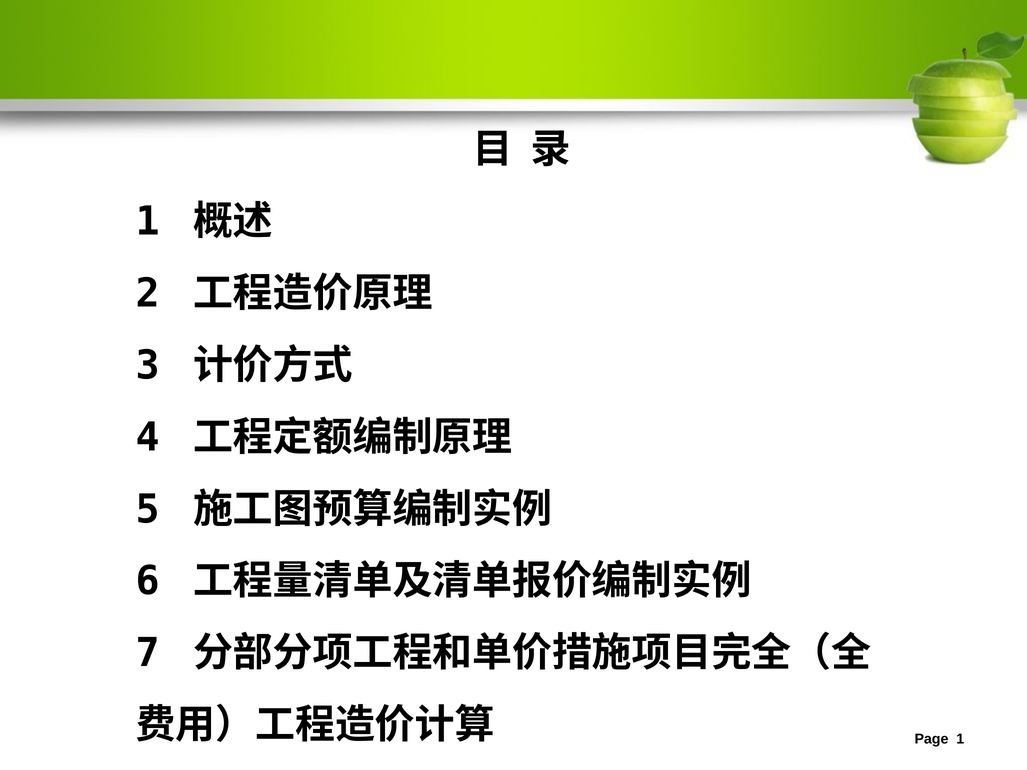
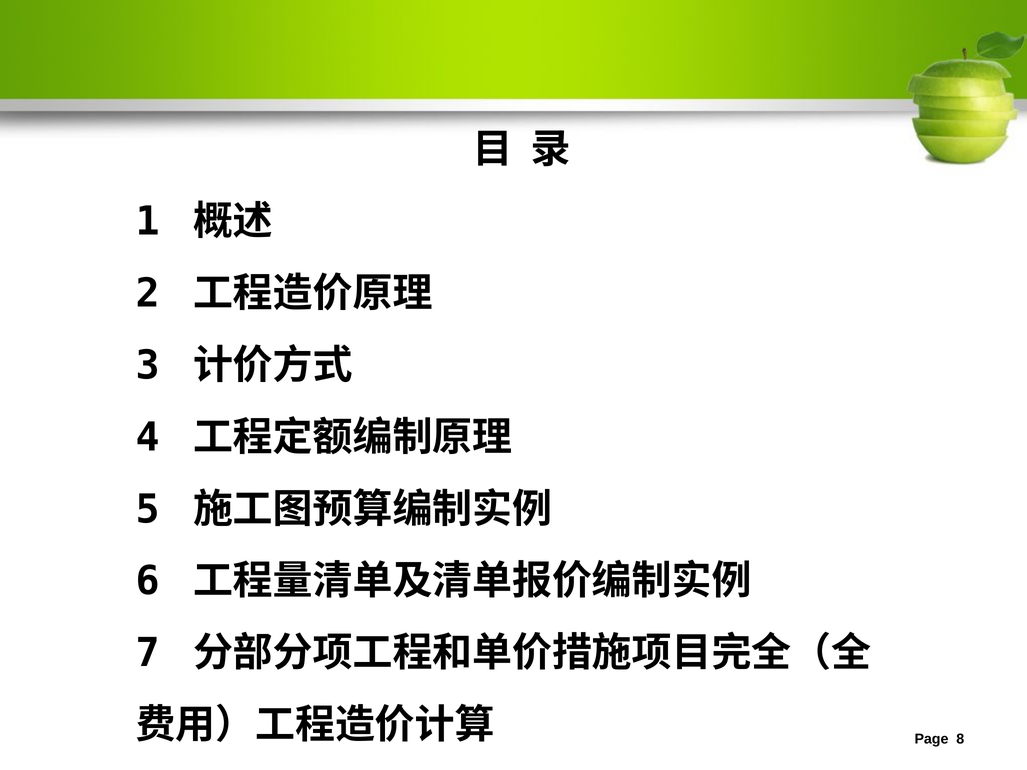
1: 1 -> 8 (960, 740)
